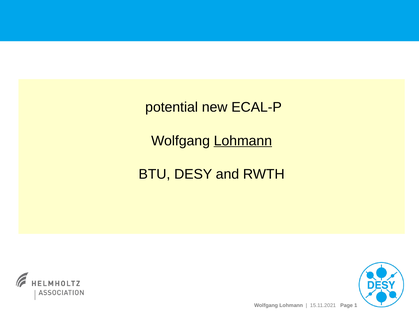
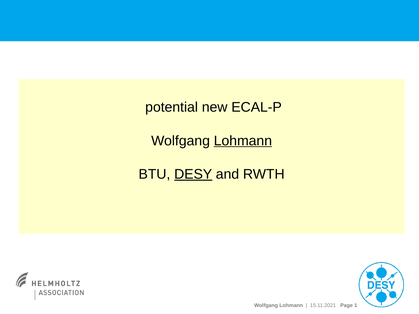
DESY underline: none -> present (193, 174)
